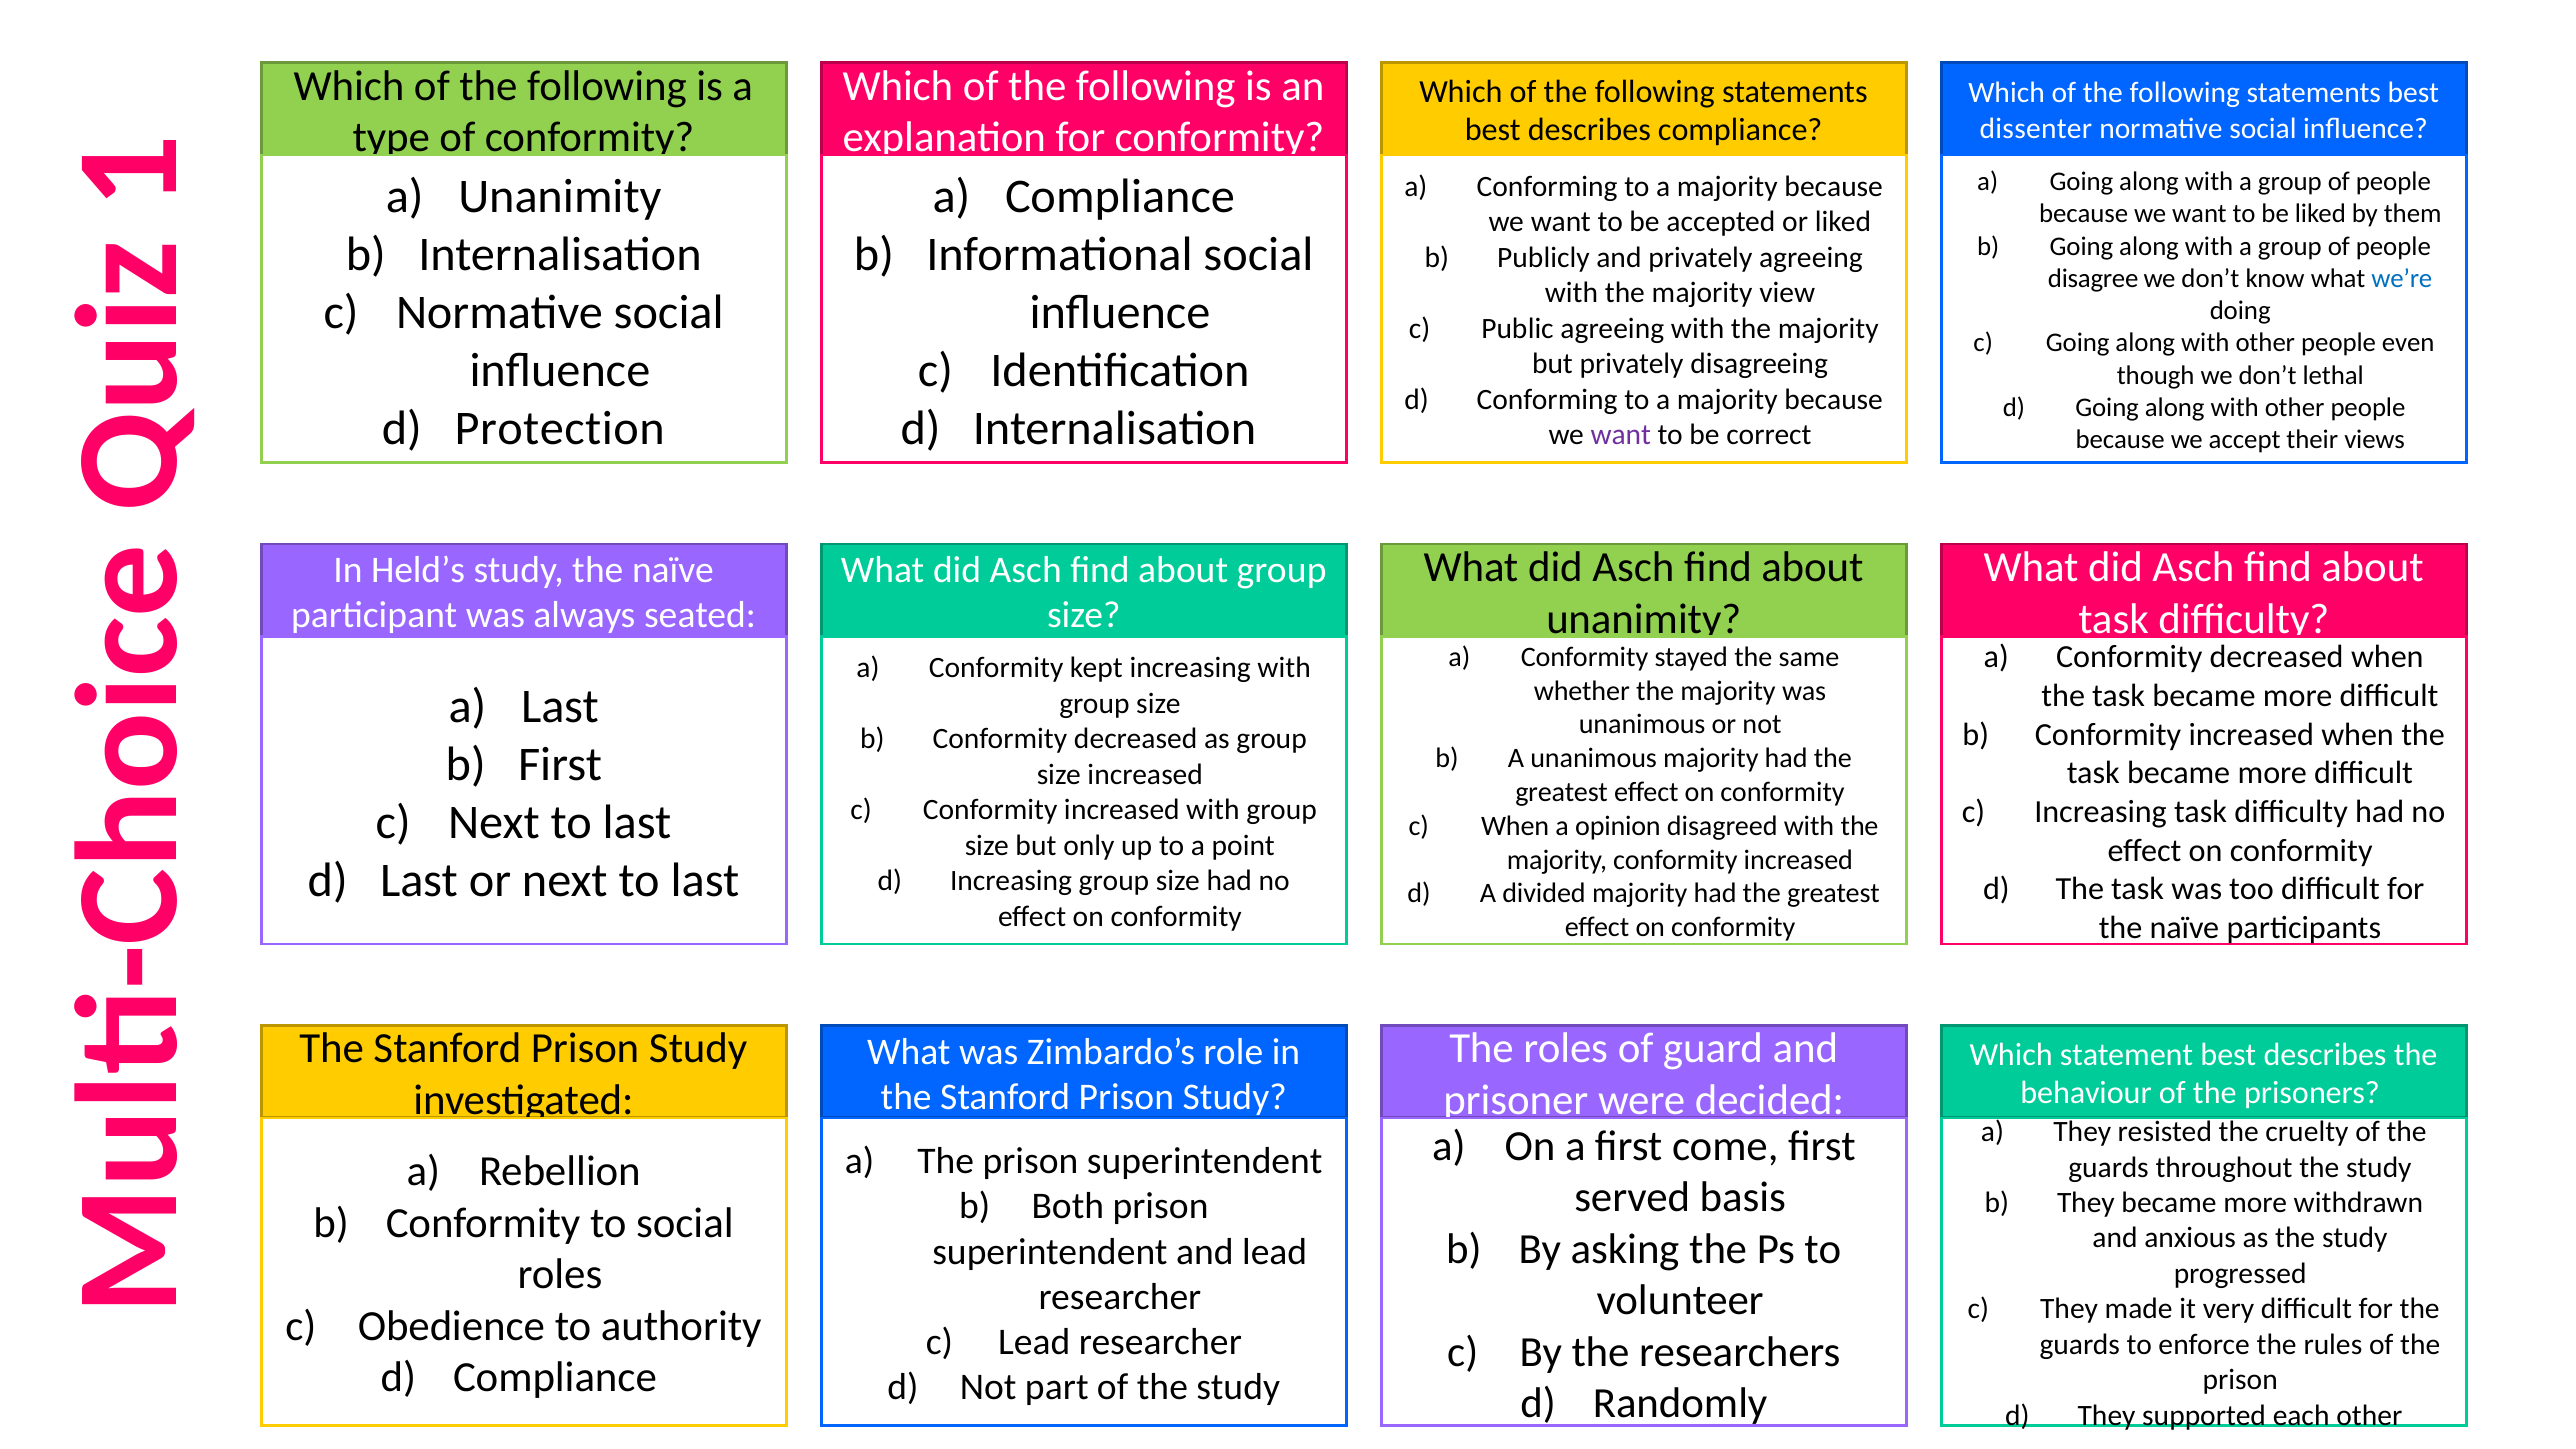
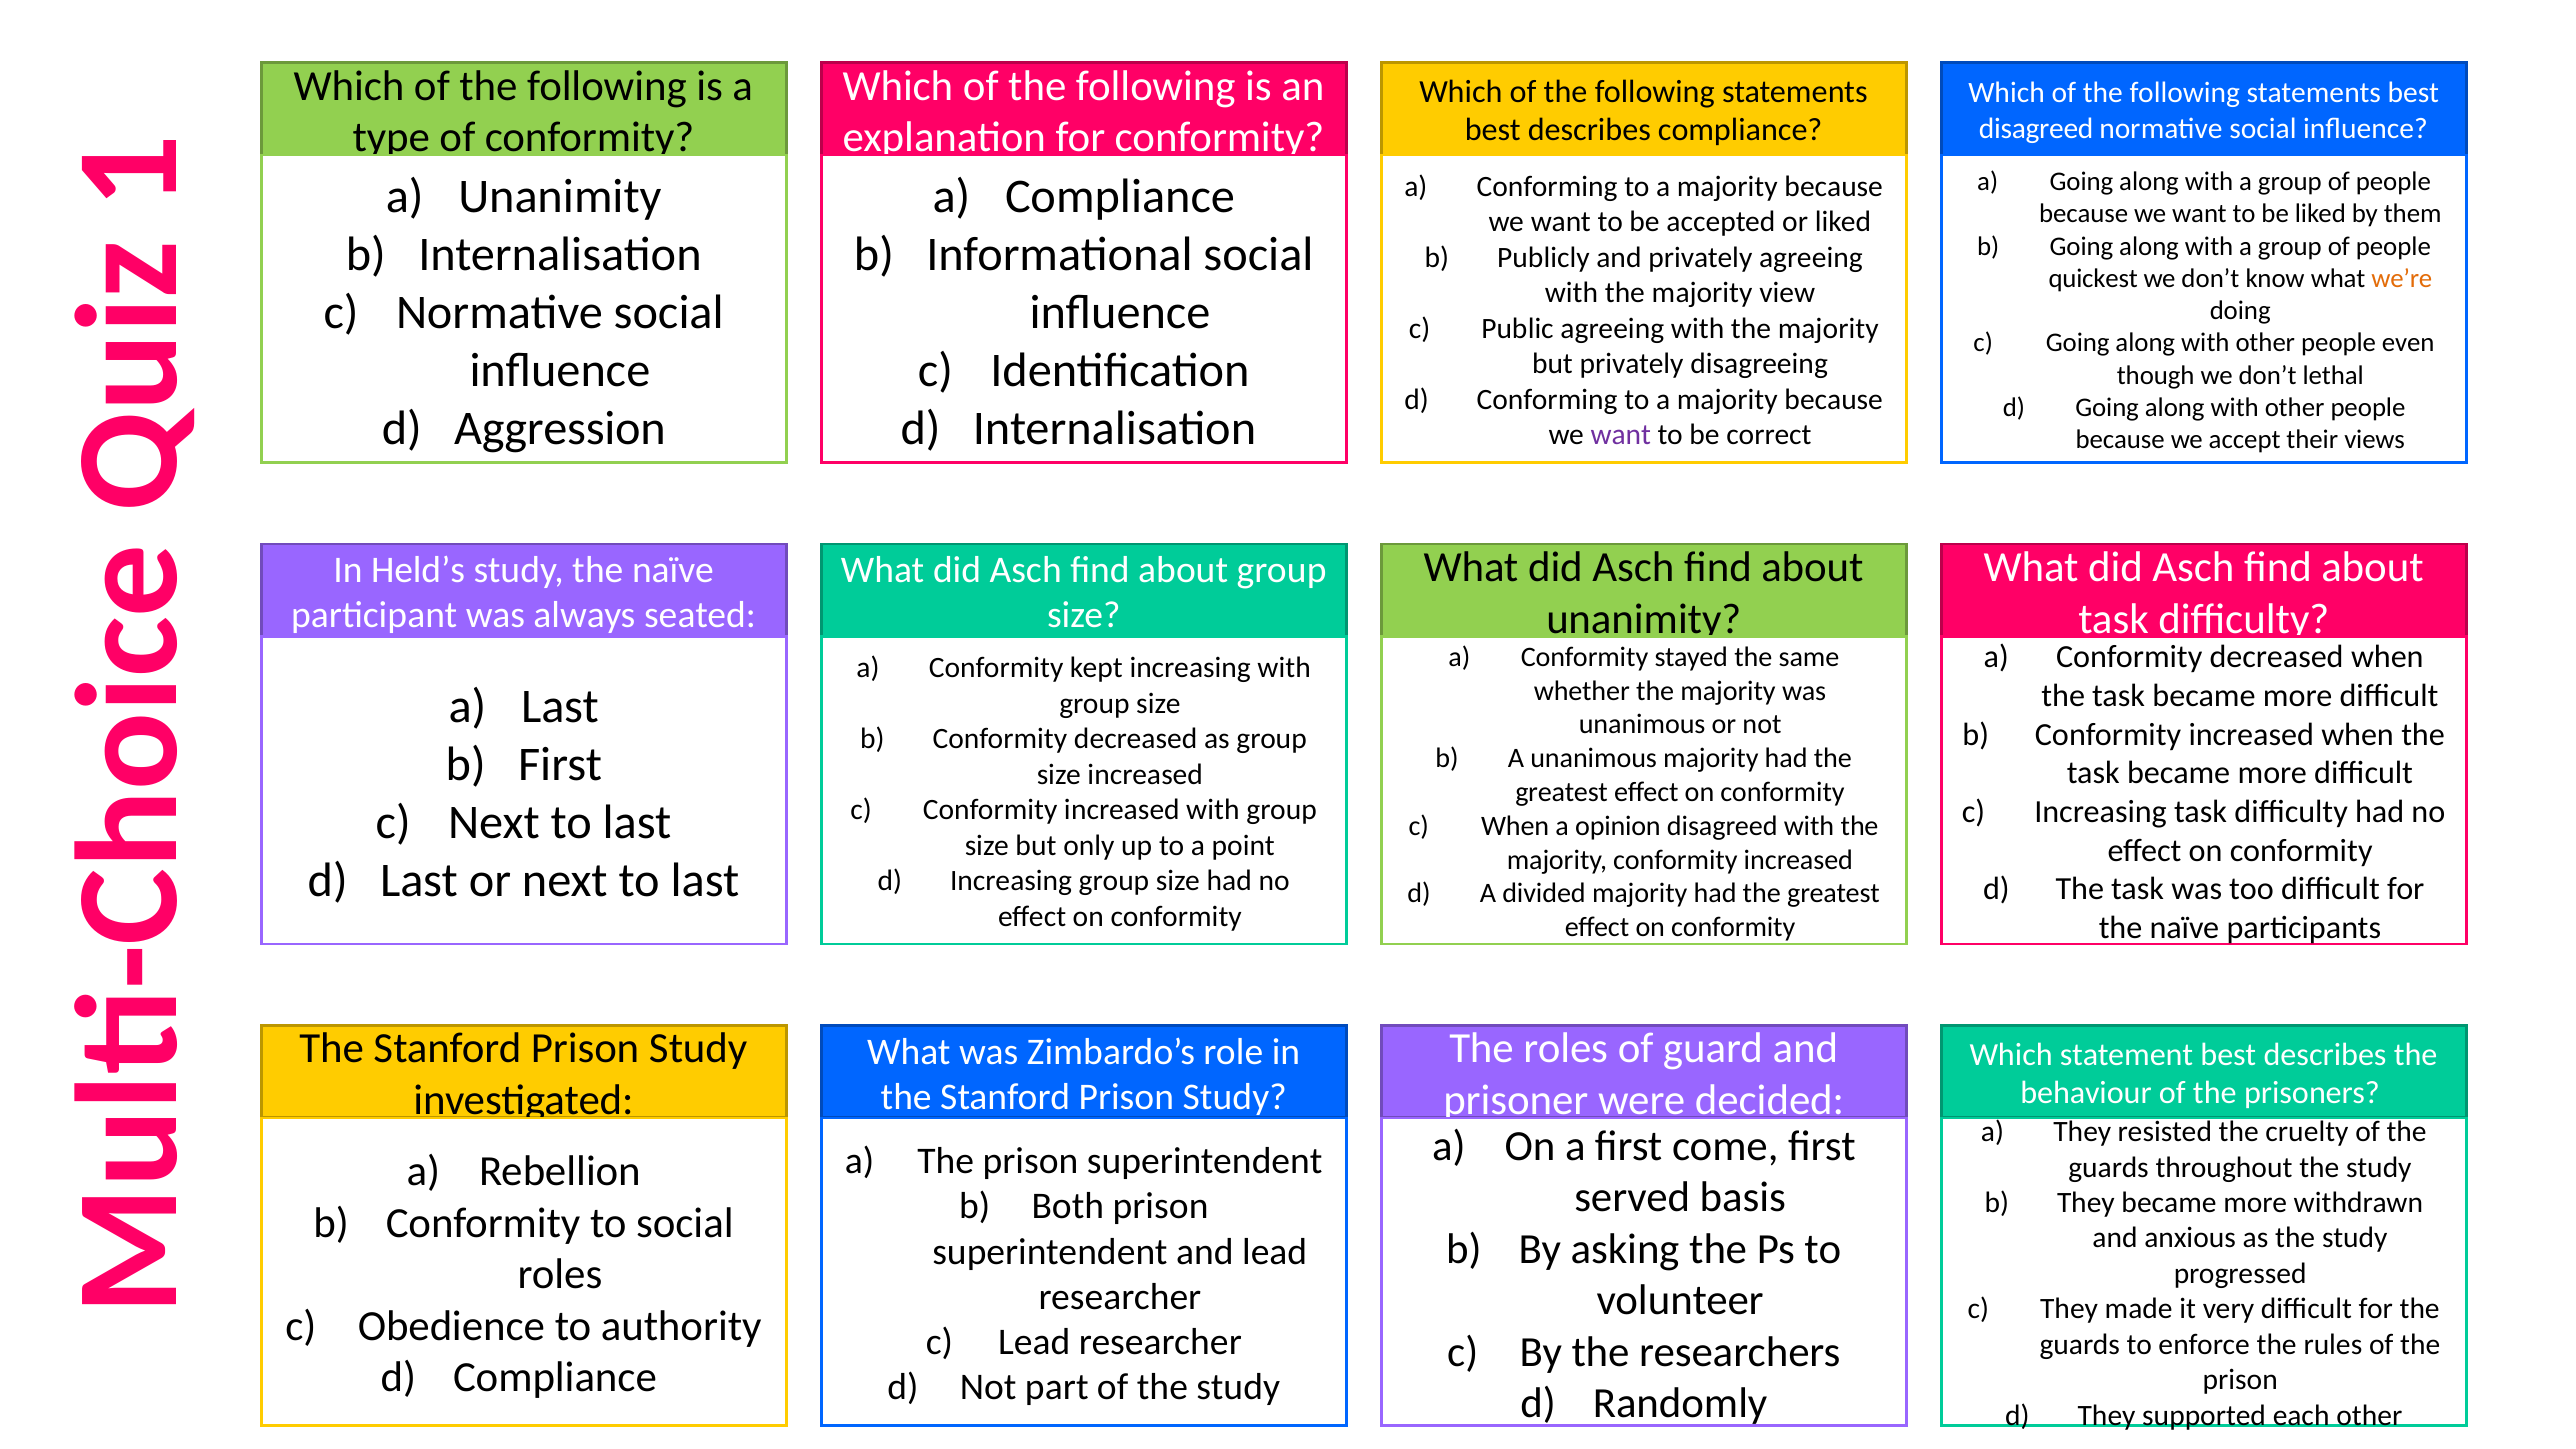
dissenter: dissenter -> disagreed (2036, 129)
disagree: disagree -> quickest (2093, 278)
we’re colour: blue -> orange (2402, 278)
Protection: Protection -> Aggression (560, 428)
